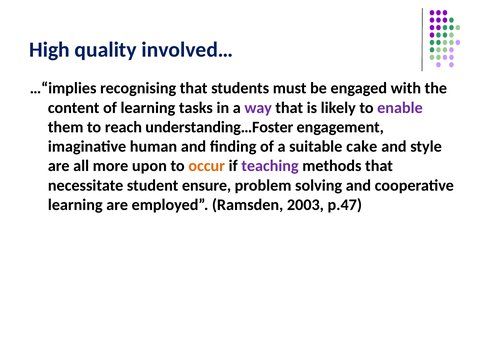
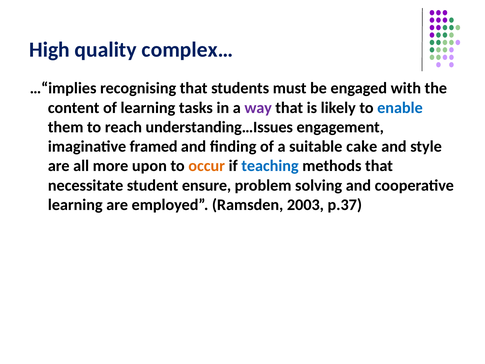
involved…: involved… -> complex… (187, 50)
enable colour: purple -> blue (400, 108)
understanding…Foster: understanding…Foster -> understanding…Issues (219, 127)
human: human -> framed (154, 146)
teaching colour: purple -> blue (270, 166)
p.47: p.47 -> p.37 (345, 205)
